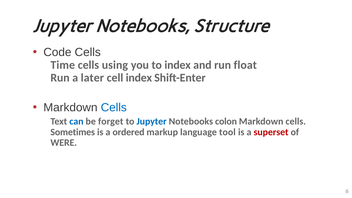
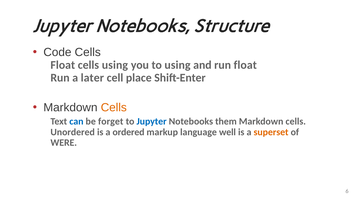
Time: Time -> Float (63, 65)
to index: index -> using (177, 65)
cell index: index -> place (139, 78)
Cells colour: blue -> orange (114, 107)
colon: colon -> them (226, 121)
Sometimes: Sometimes -> Unordered (73, 132)
tool: tool -> well (227, 132)
superset colour: red -> orange (271, 132)
